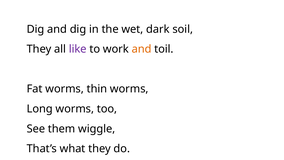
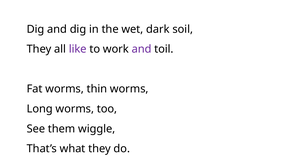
and colour: orange -> purple (142, 49)
